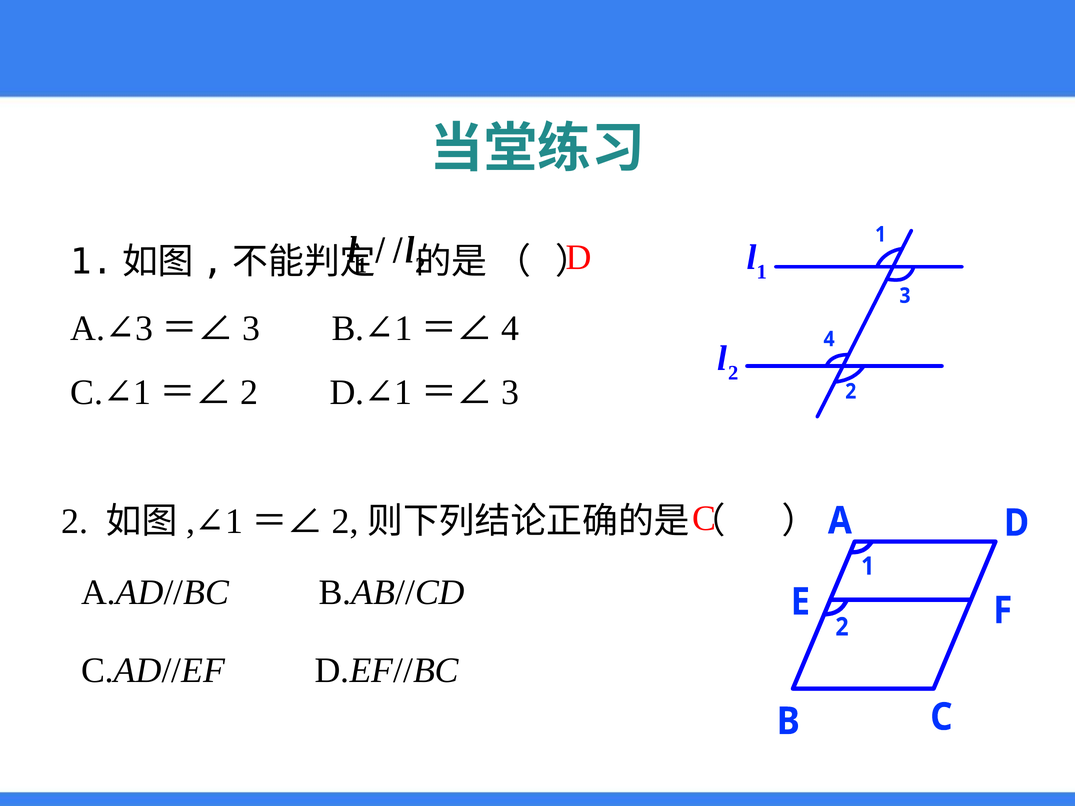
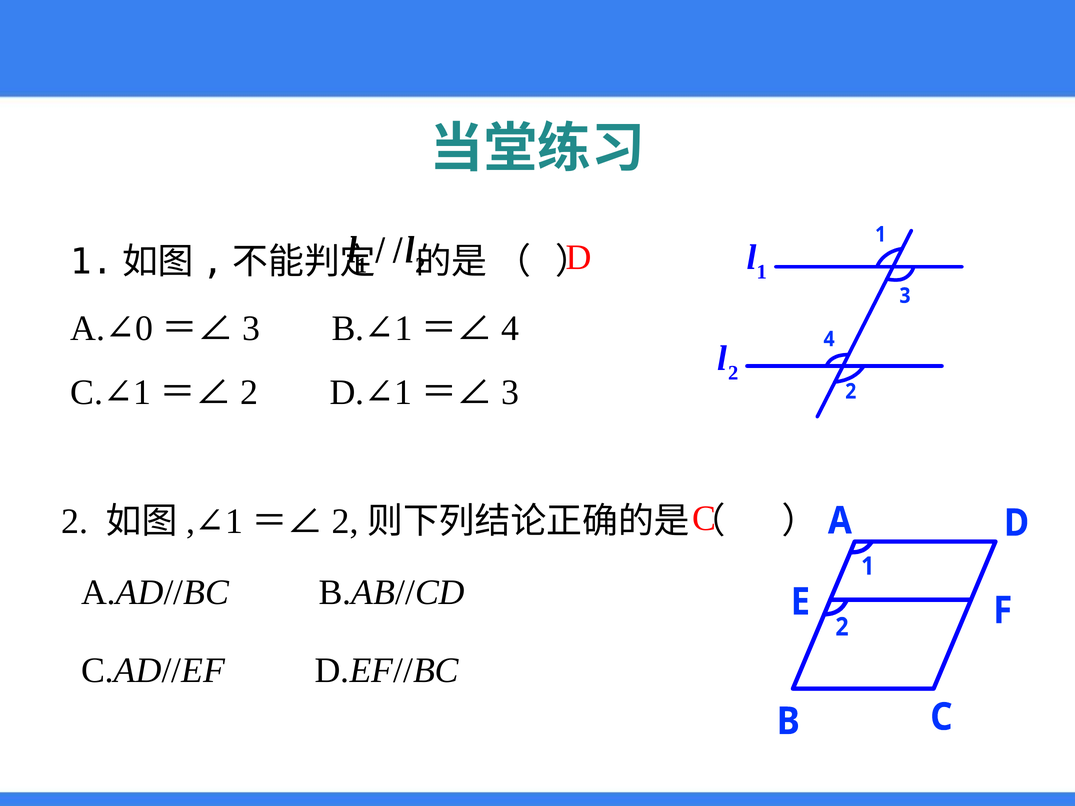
3: 3 -> 0 (144, 328)
